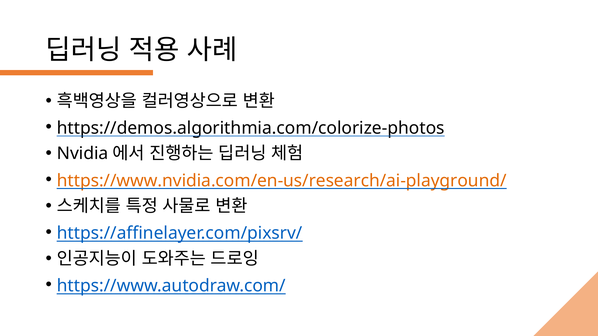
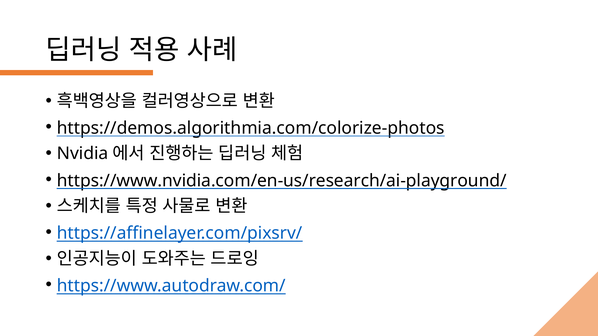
https://www.nvidia.com/en-us/research/ai-playground/ colour: orange -> black (282, 181)
